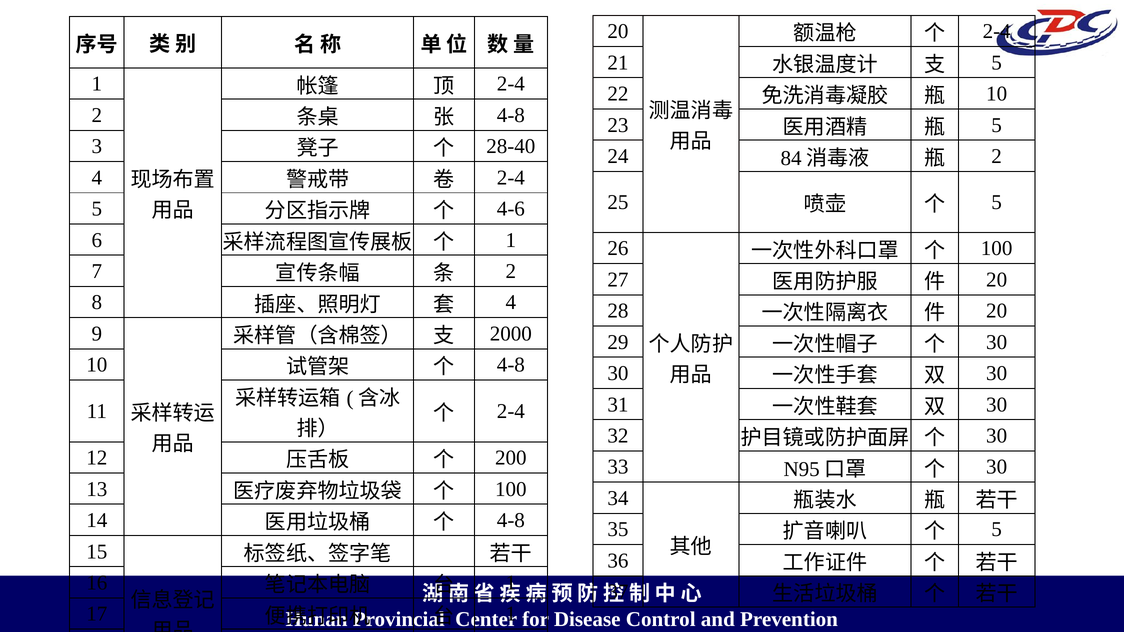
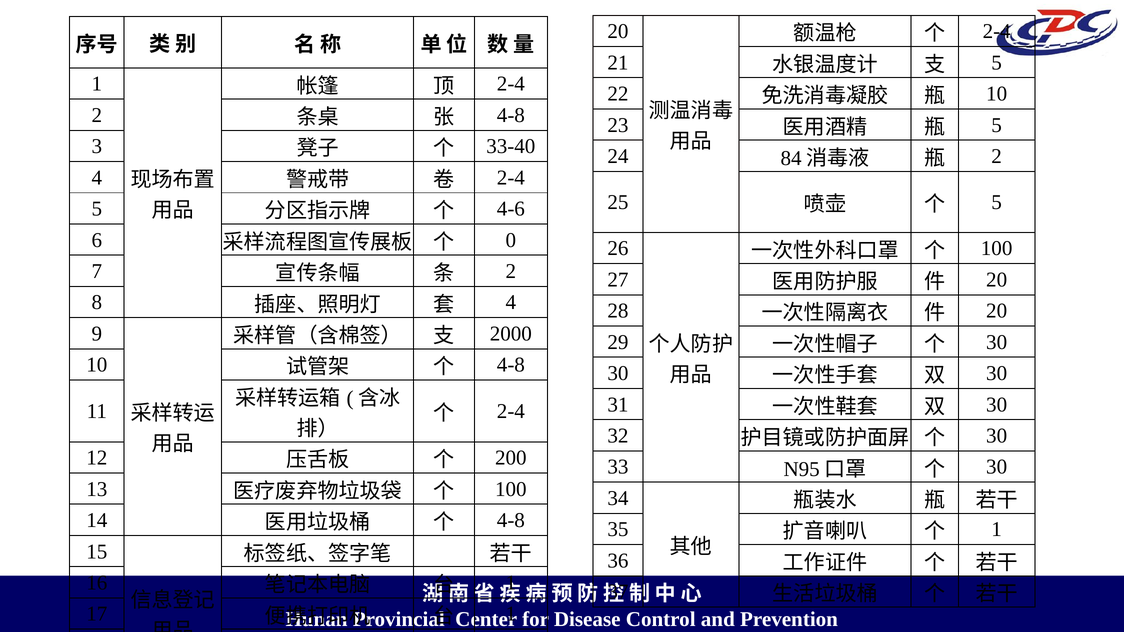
28-40: 28-40 -> 33-40 (511, 147)
1: 1 -> 0 (511, 240)
5: 5 -> 1 (997, 530)
